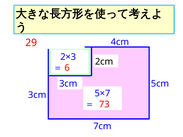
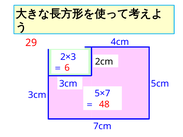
73: 73 -> 48 (104, 105)
